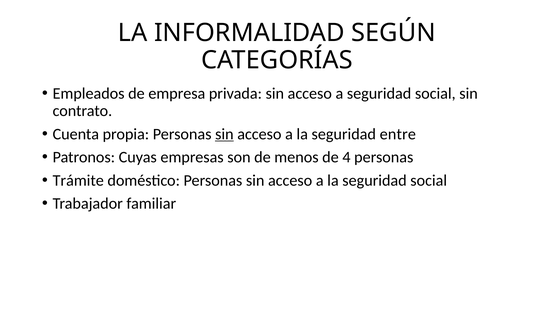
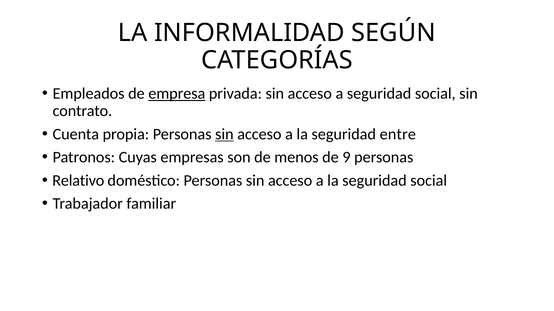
empresa underline: none -> present (177, 94)
4: 4 -> 9 (346, 158)
Trámite: Trámite -> Relativo (78, 181)
